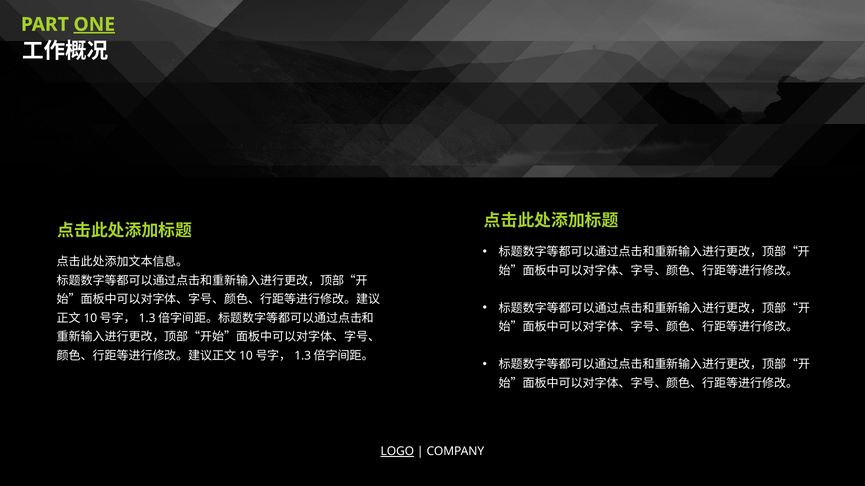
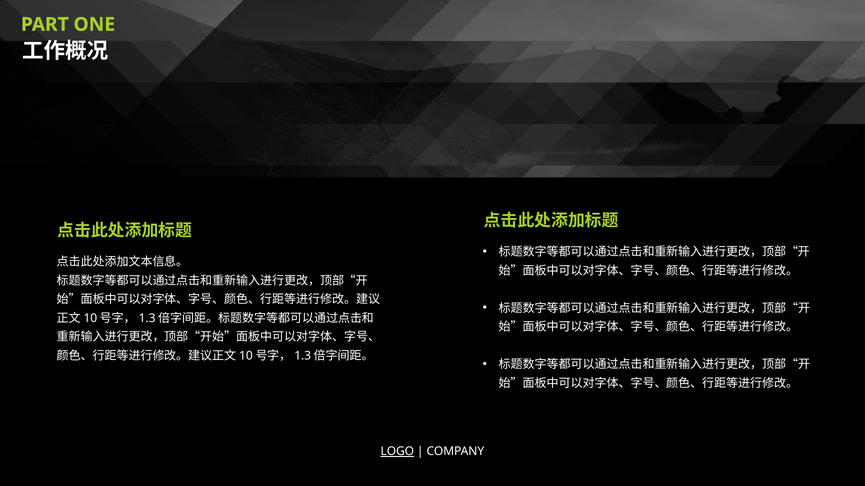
ONE underline: present -> none (94, 25)
